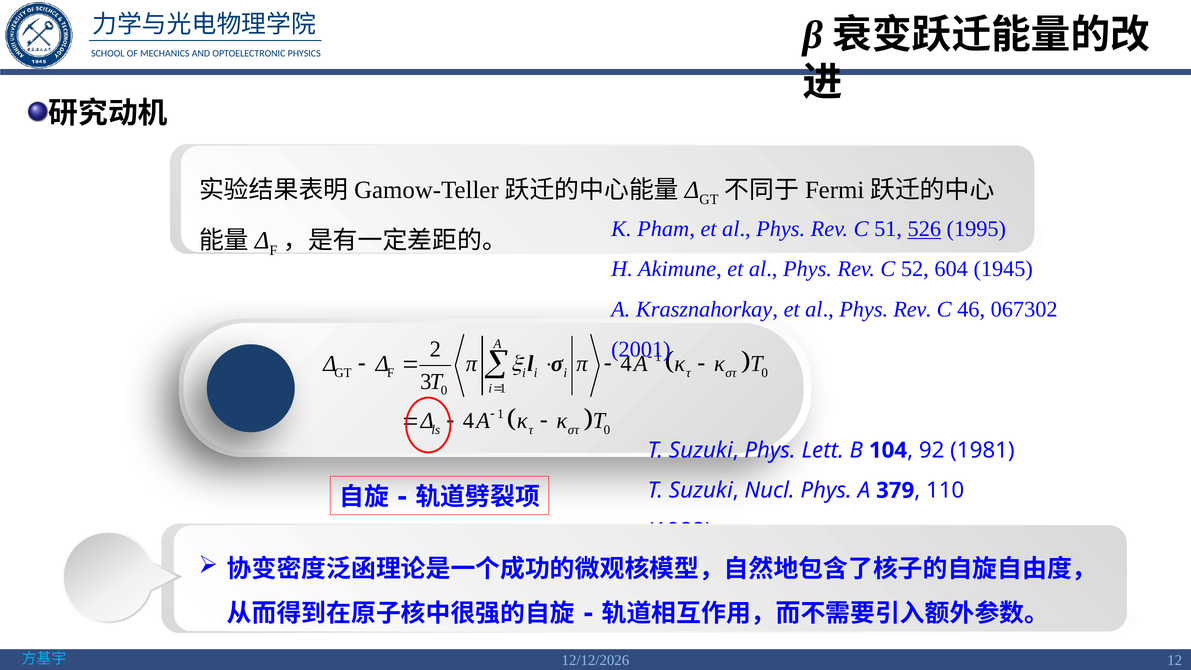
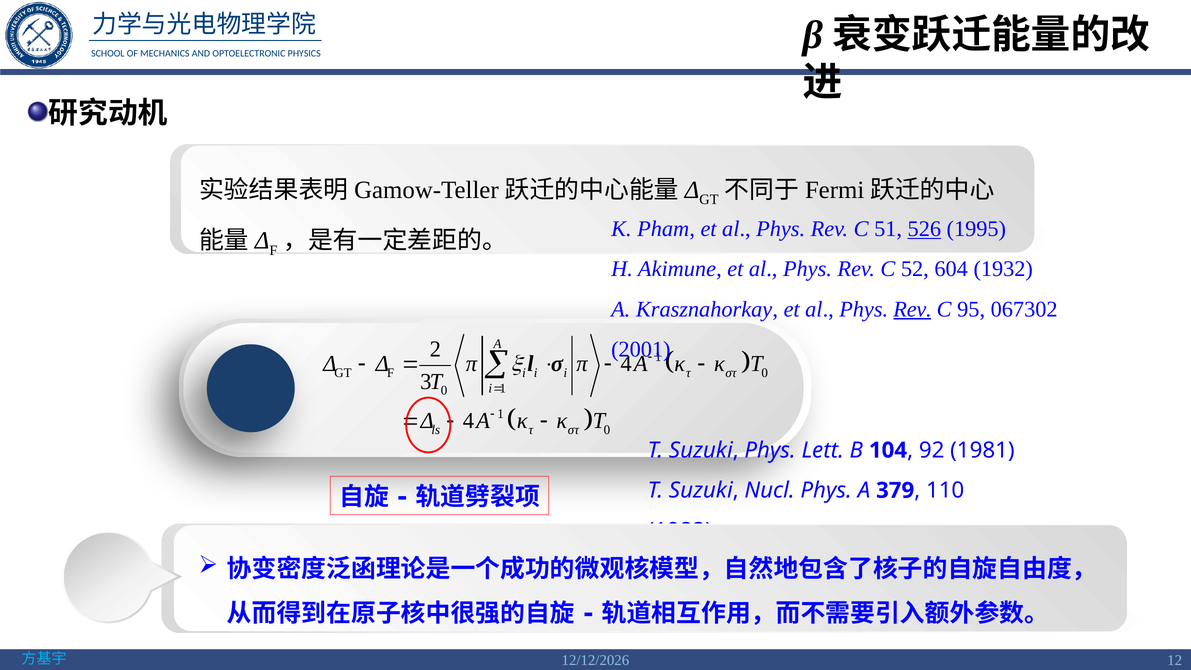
1945: 1945 -> 1932 (1003, 269)
Rev underline: none -> present (913, 309)
46: 46 -> 95 (971, 309)
